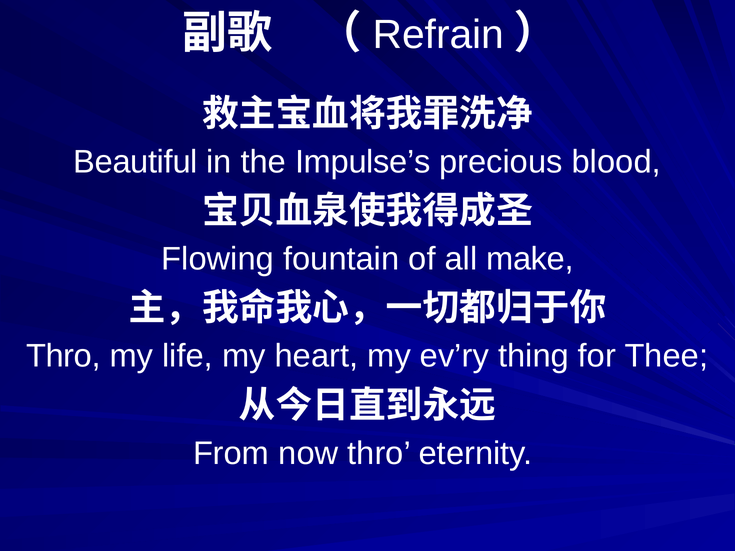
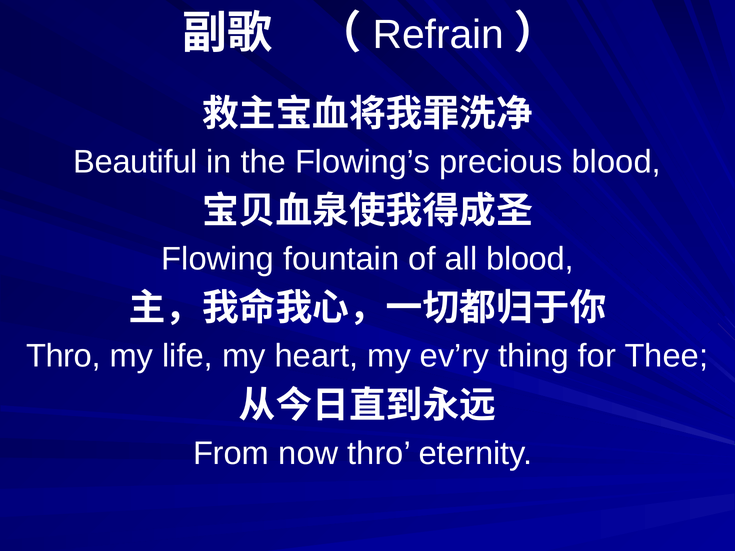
Impulse’s: Impulse’s -> Flowing’s (363, 162)
all make: make -> blood (530, 259)
